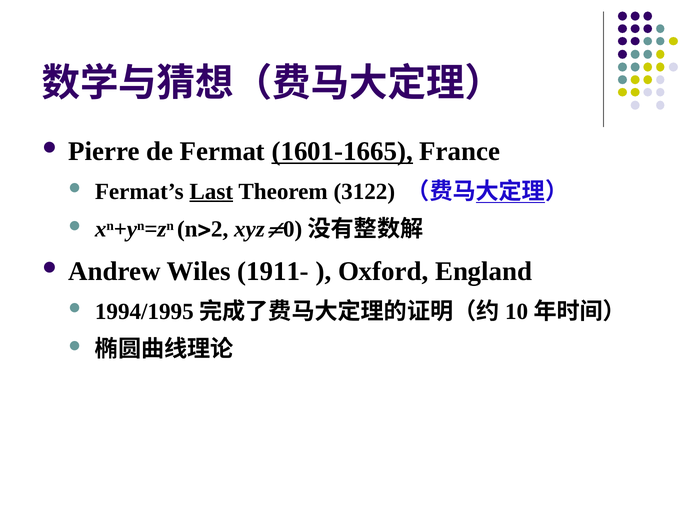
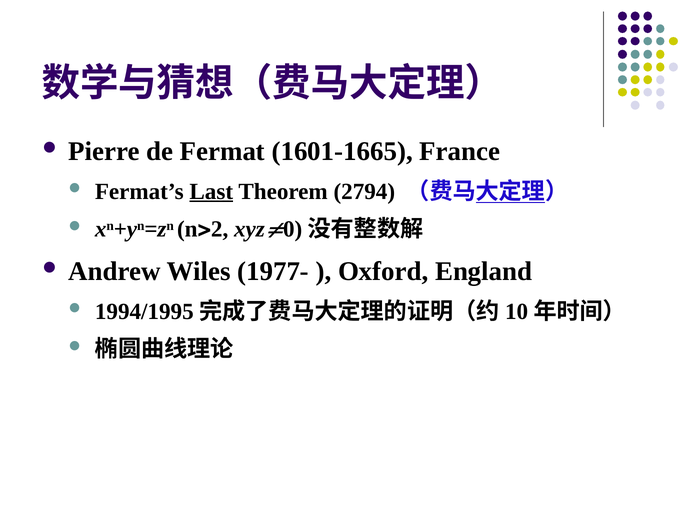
1601-1665 underline: present -> none (342, 151)
3122: 3122 -> 2794 (364, 191)
1911-: 1911- -> 1977- (273, 271)
